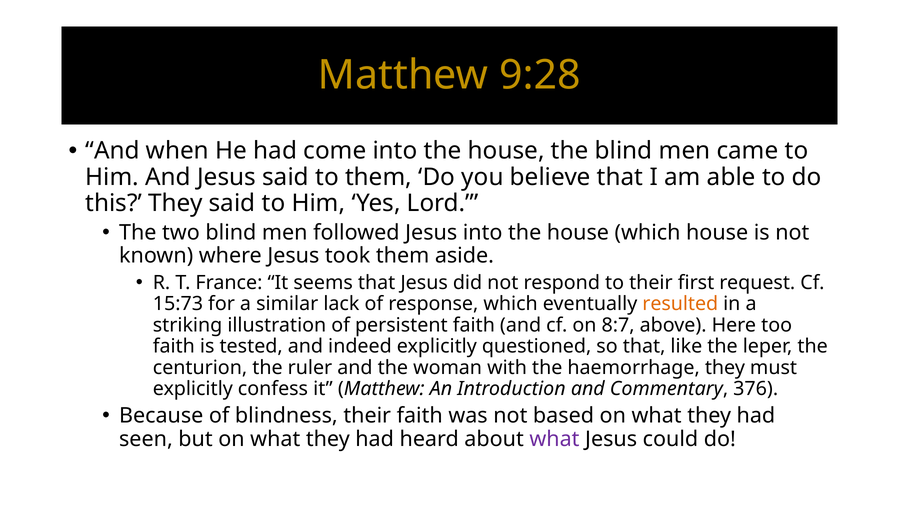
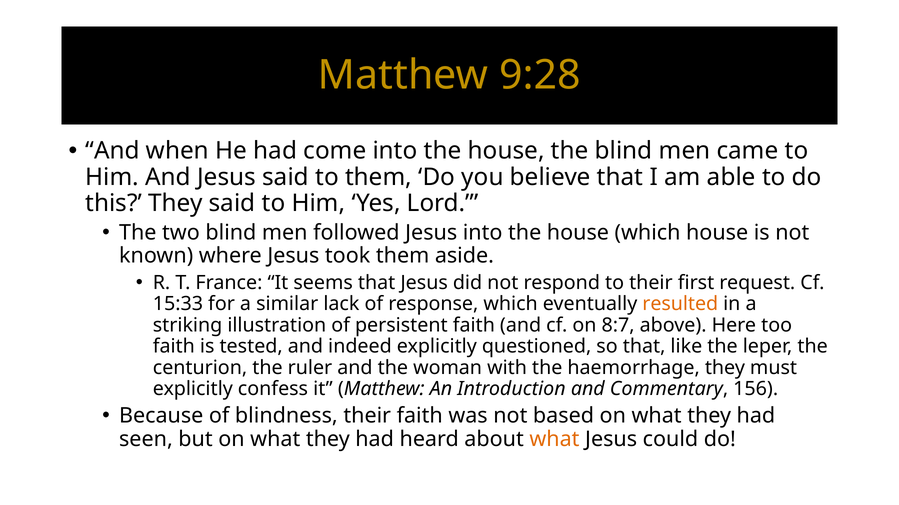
15:73: 15:73 -> 15:33 (178, 304)
376: 376 -> 156 (756, 389)
what colour: purple -> orange (554, 440)
